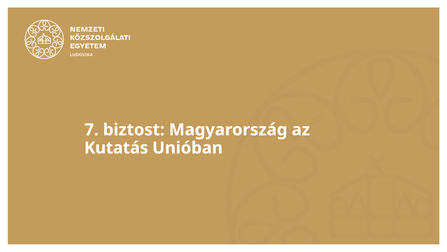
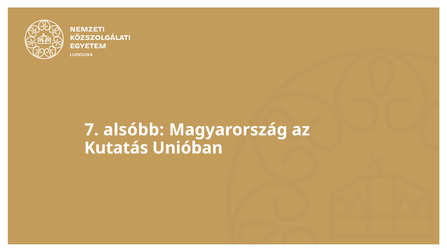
biztost: biztost -> alsóbb (134, 130)
